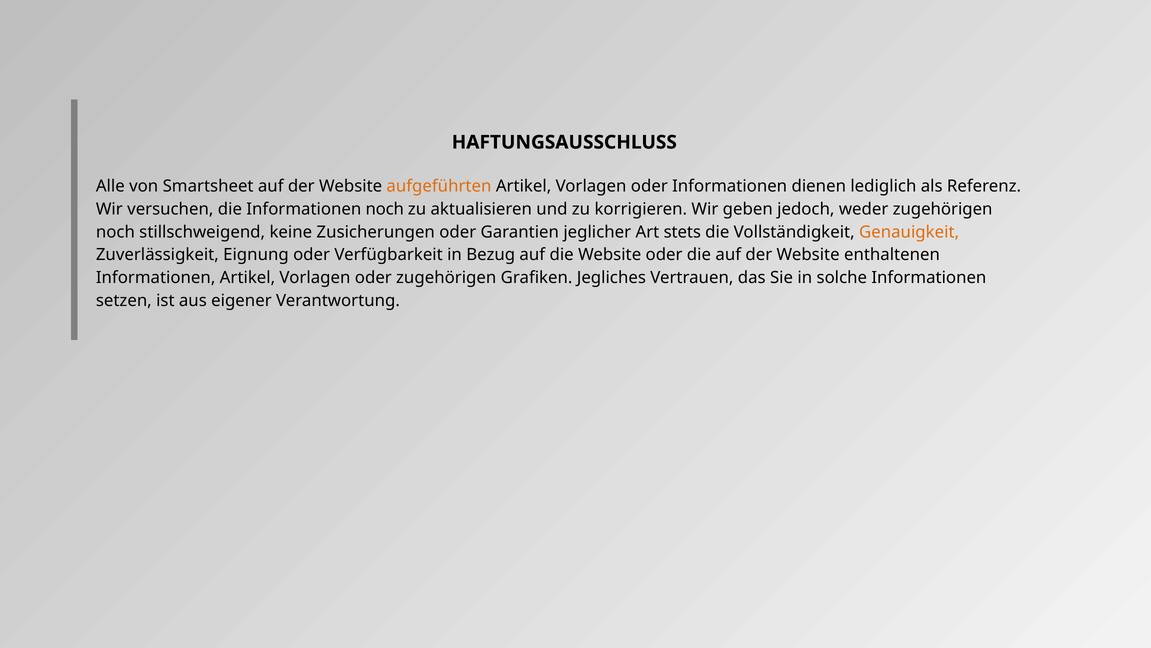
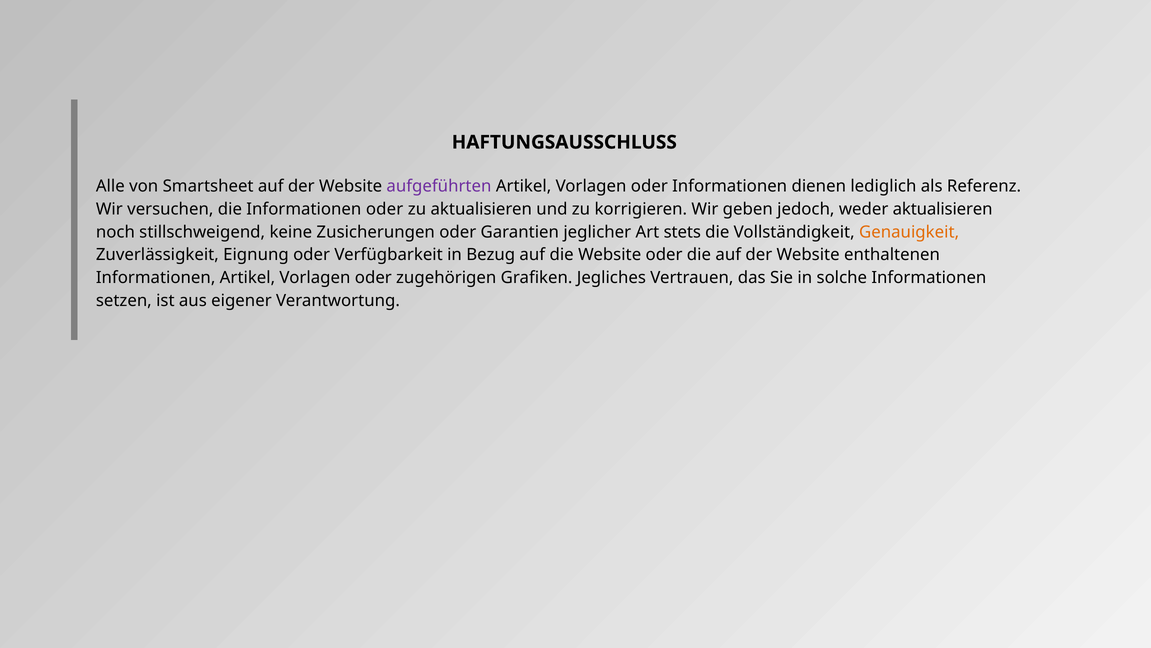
aufgeführten colour: orange -> purple (439, 186)
Informationen noch: noch -> oder (385, 209)
weder zugehörigen: zugehörigen -> aktualisieren (943, 209)
